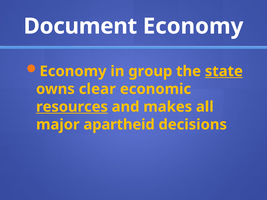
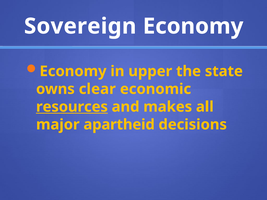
Document: Document -> Sovereign (80, 26)
group: group -> upper (150, 71)
state underline: present -> none (224, 71)
